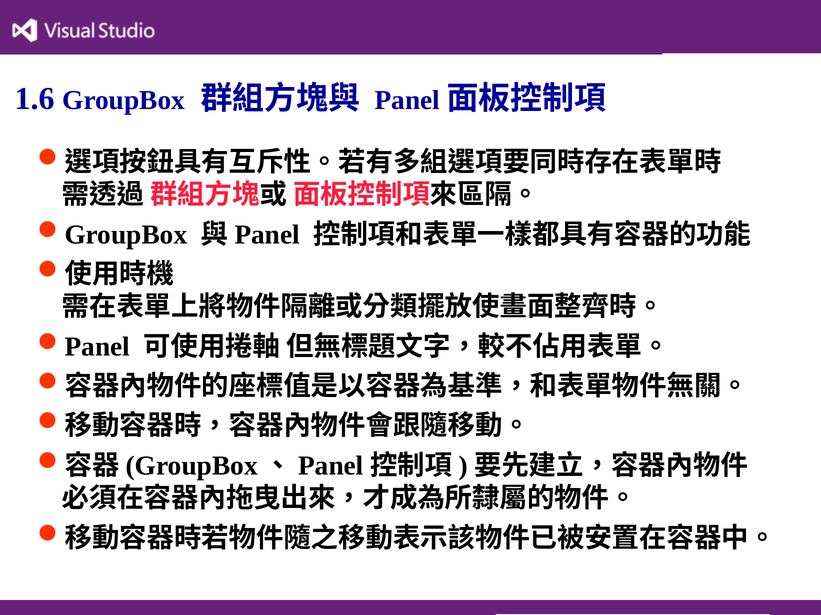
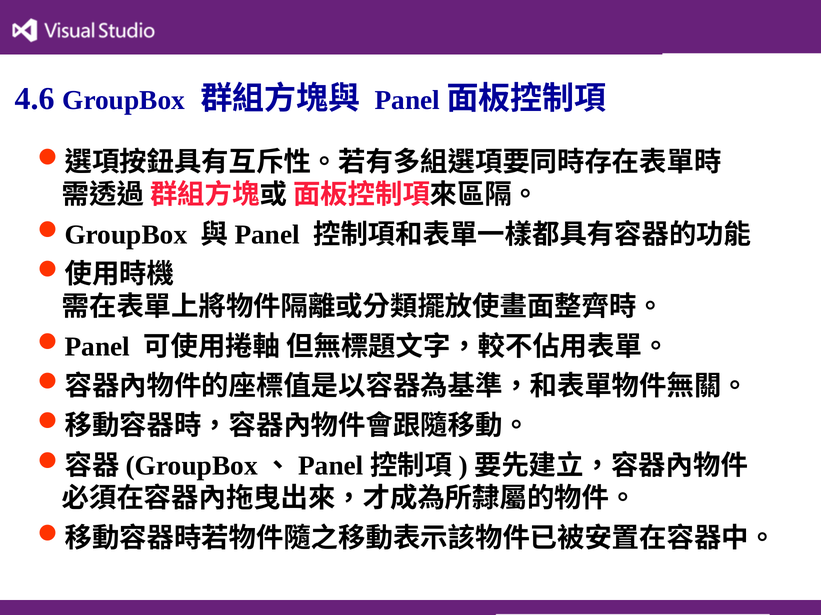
1.6: 1.6 -> 4.6 (35, 99)
